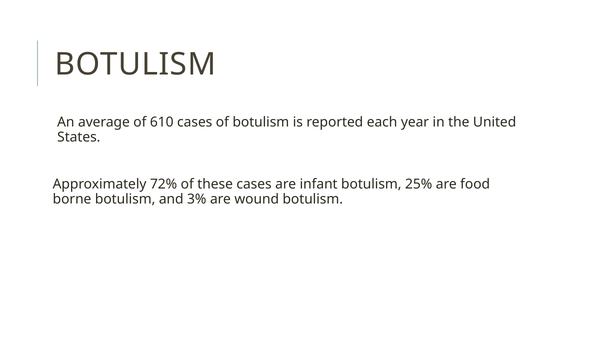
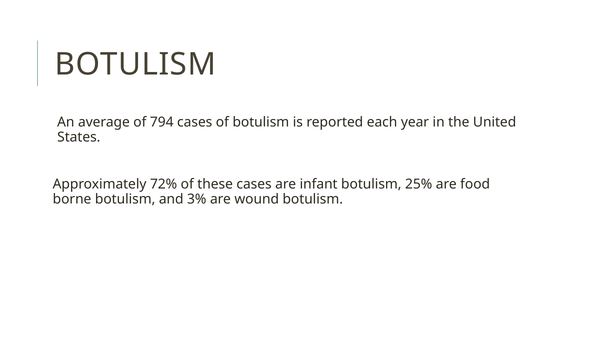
610: 610 -> 794 (162, 122)
